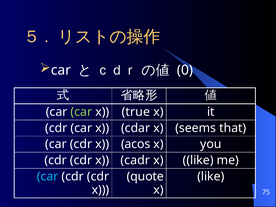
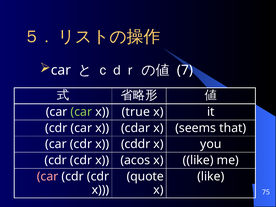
0: 0 -> 7 (185, 70)
acos: acos -> cddr (136, 144)
cadr: cadr -> acos (135, 160)
car colour: light blue -> pink (48, 176)
